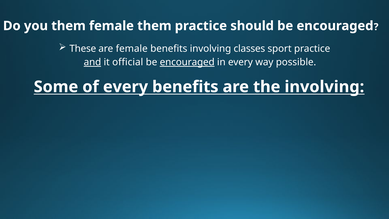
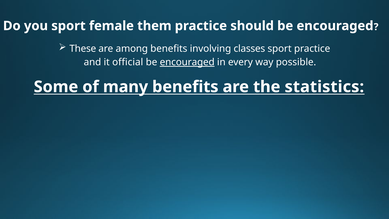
you them: them -> sport (68, 26)
are female: female -> among (132, 49)
and underline: present -> none (92, 62)
of every: every -> many (126, 87)
the involving: involving -> statistics (324, 87)
